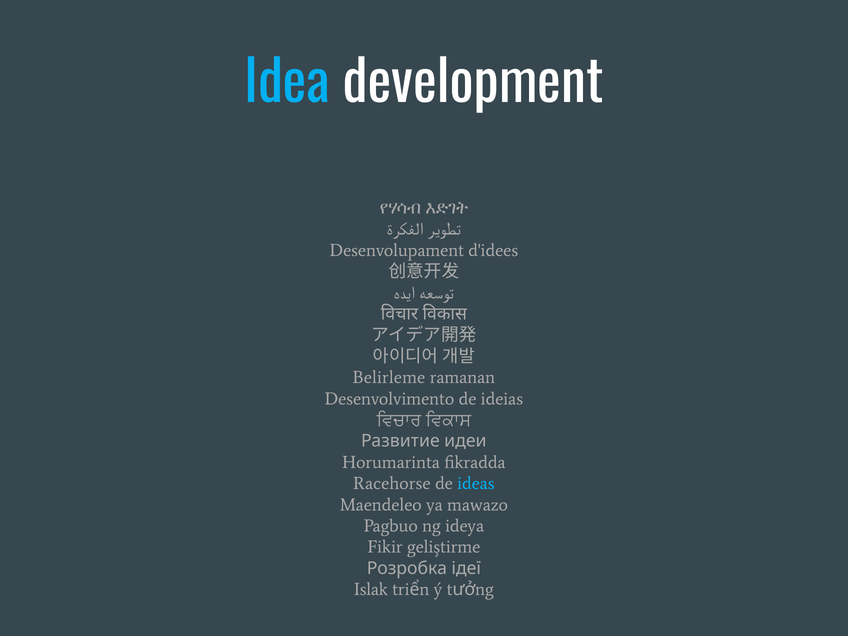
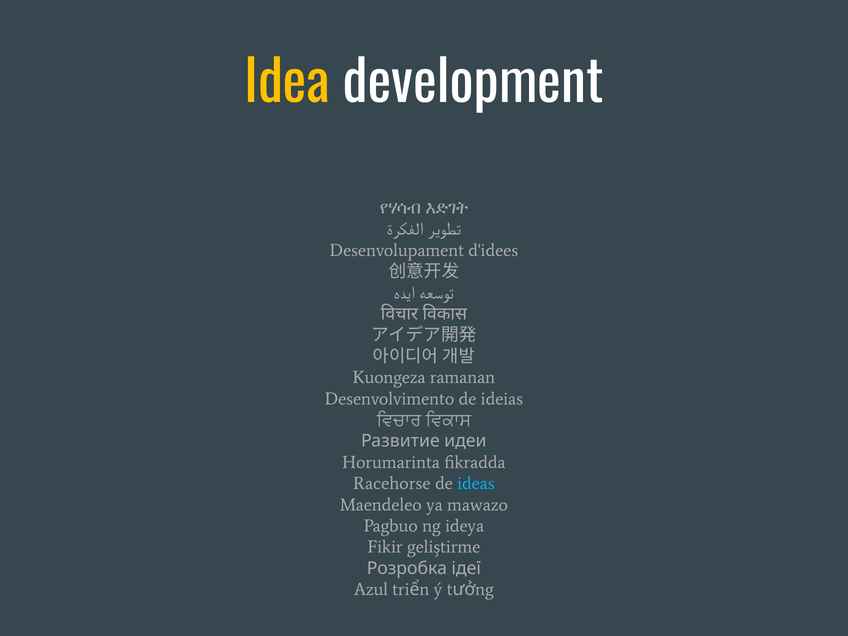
Idea colour: light blue -> yellow (287, 83)
Belirleme: Belirleme -> Kuongeza (389, 378)
Islak: Islak -> Azul (371, 590)
